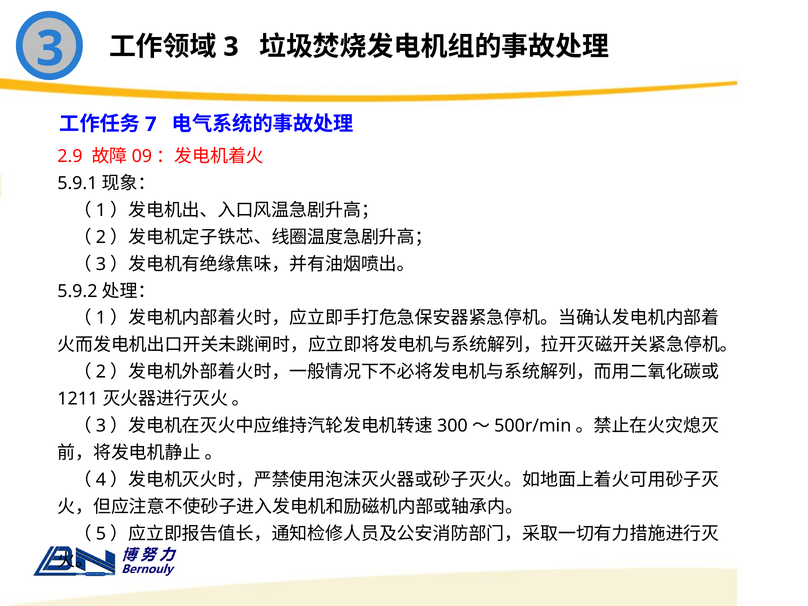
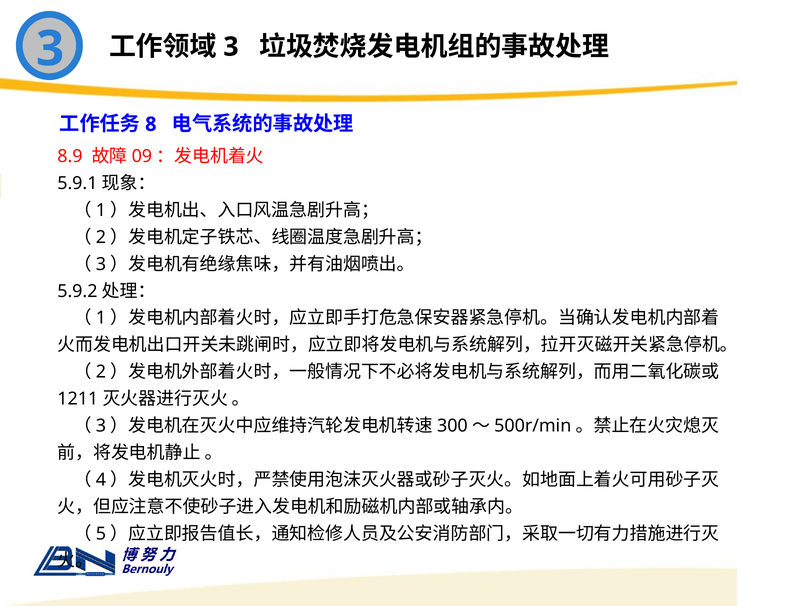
7: 7 -> 8 (151, 124)
2.9: 2.9 -> 8.9 (70, 156)
